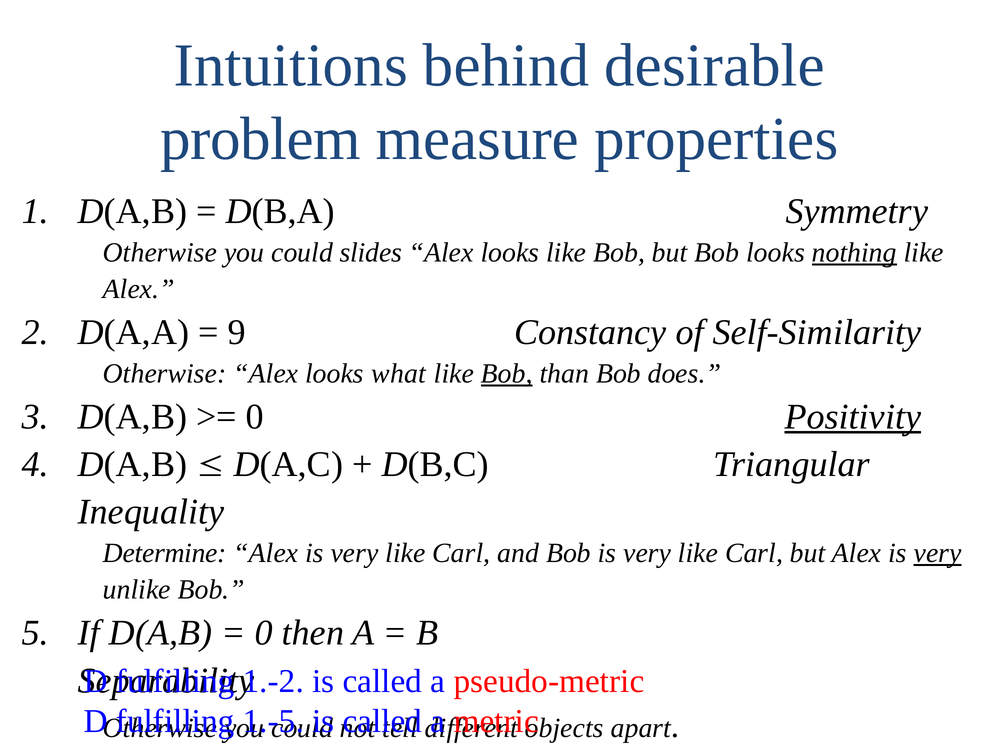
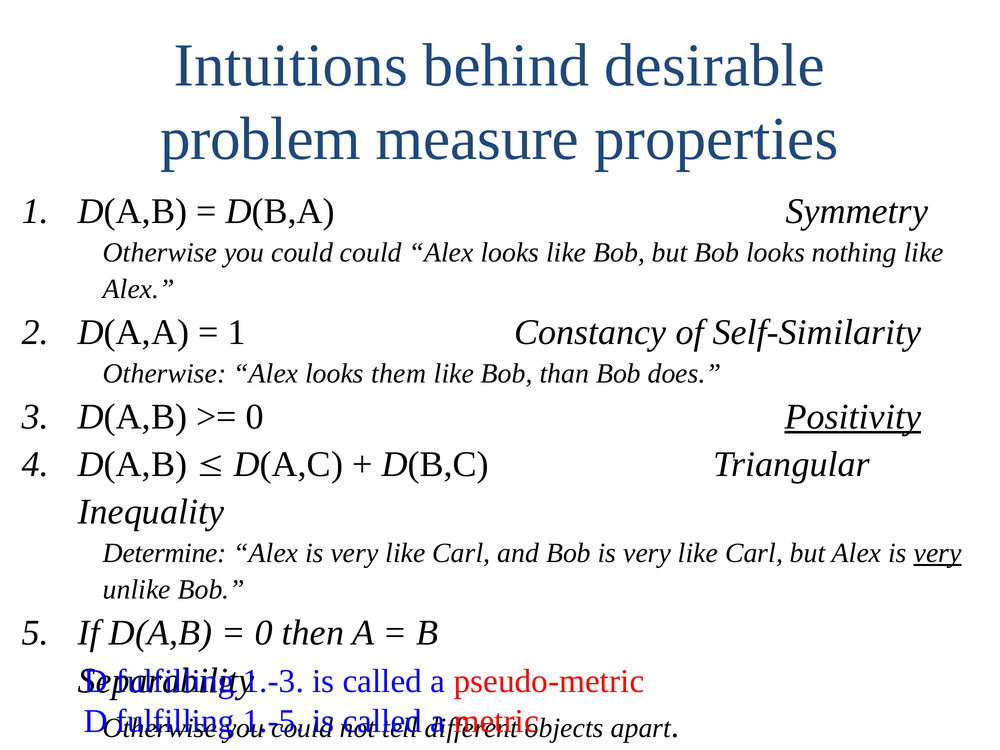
could slides: slides -> could (371, 253)
nothing underline: present -> none (854, 253)
9: 9 -> 1 (237, 332)
what: what -> them (399, 374)
Bob underline: present -> none (507, 374)
1.-2: 1.-2 -> 1.-3 (273, 681)
